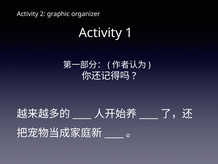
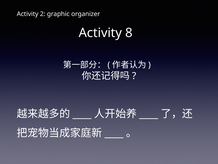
1: 1 -> 8 (129, 33)
